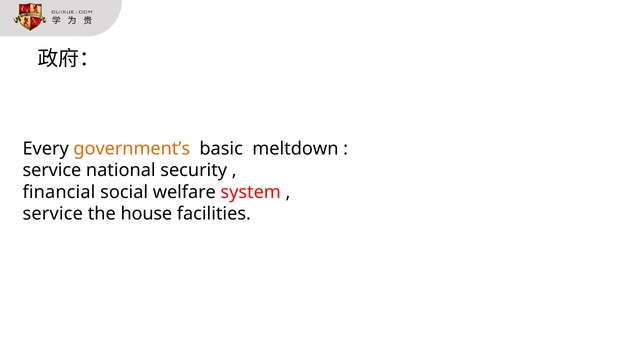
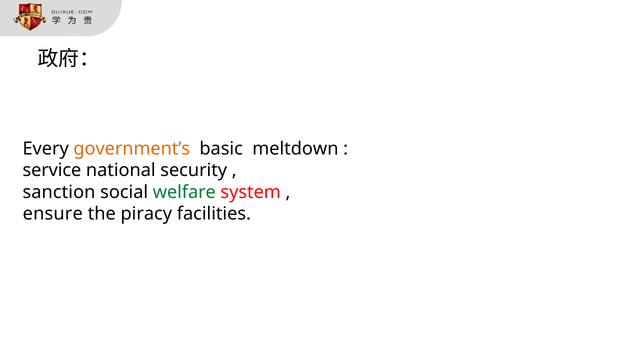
financial: financial -> sanction (59, 192)
welfare colour: black -> green (184, 192)
service: service -> ensure (53, 214)
house: house -> piracy (146, 214)
